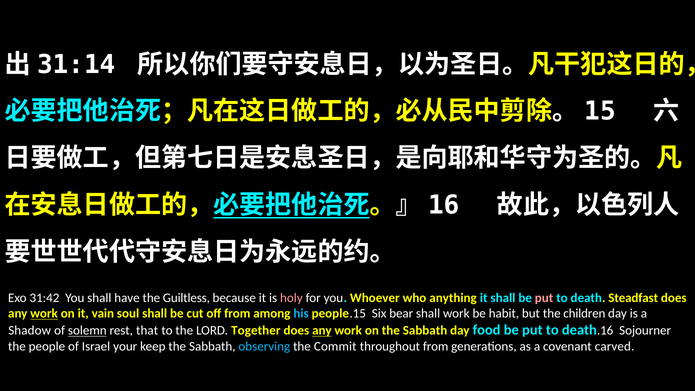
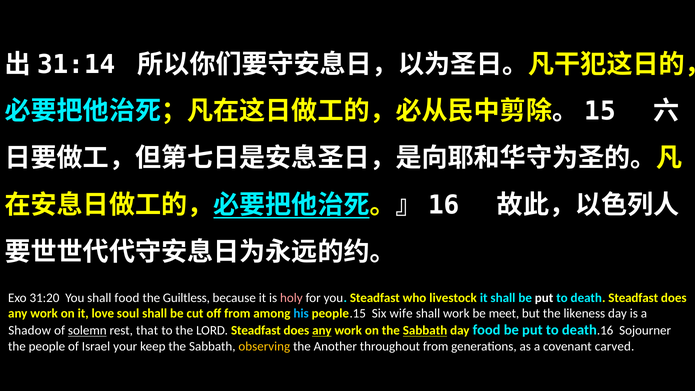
31:42: 31:42 -> 31:20 (44, 298)
shall have: have -> food (127, 298)
you Whoever: Whoever -> Steadfast (375, 298)
anything: anything -> livestock (453, 298)
put colour: pink -> white (544, 298)
work underline: present -> none (44, 313)
vain: vain -> love (103, 313)
bear: bear -> wife (401, 313)
habit: habit -> meet (504, 313)
children: children -> likeness (584, 313)
LORD Together: Together -> Steadfast (256, 331)
Sabbath underline: none -> present (425, 331)
observing colour: light blue -> yellow (264, 347)
Commit: Commit -> Another (335, 347)
